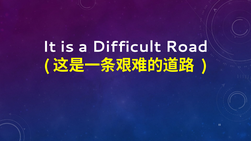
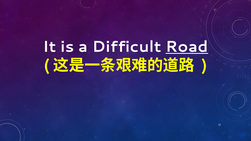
Road underline: none -> present (187, 47)
